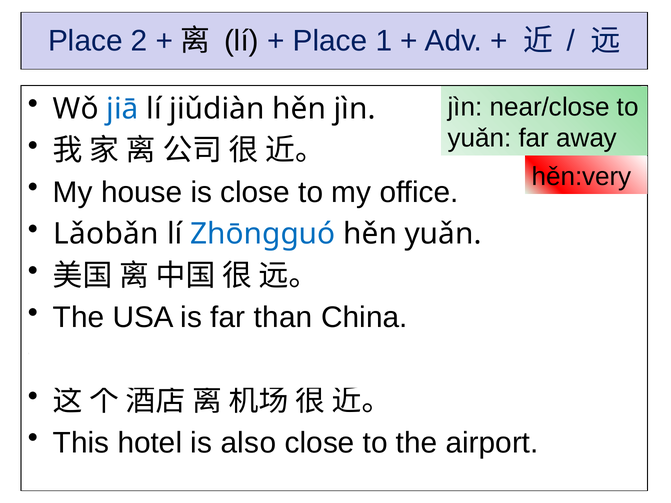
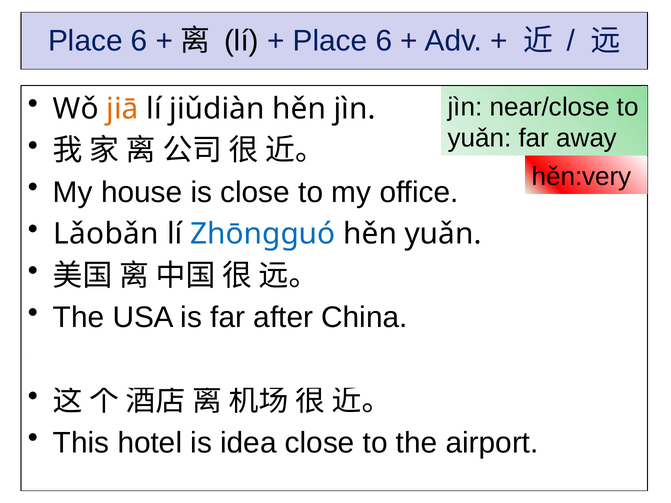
2: 2 -> 6 (139, 41)
1: 1 -> 6 (384, 41)
jiā colour: blue -> orange (123, 109)
than: than -> after (283, 318)
also: also -> idea (248, 443)
